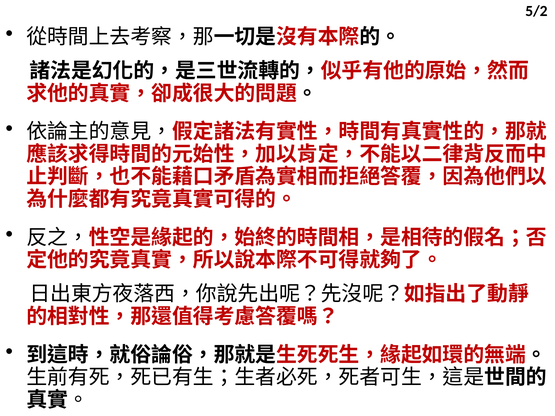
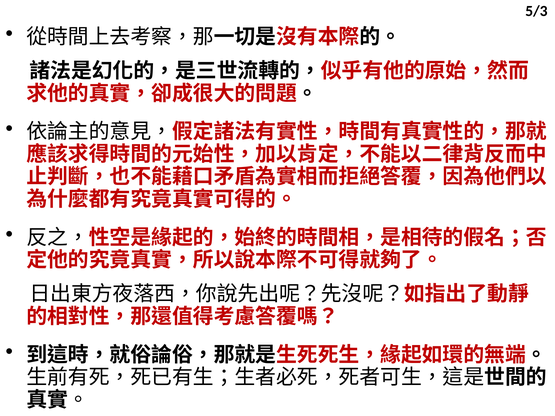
5/2: 5/2 -> 5/3 (536, 11)
